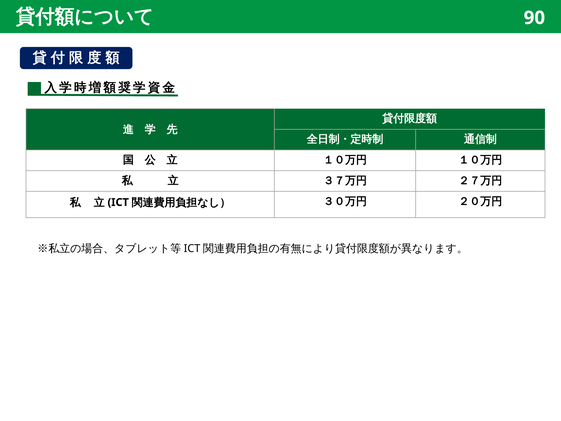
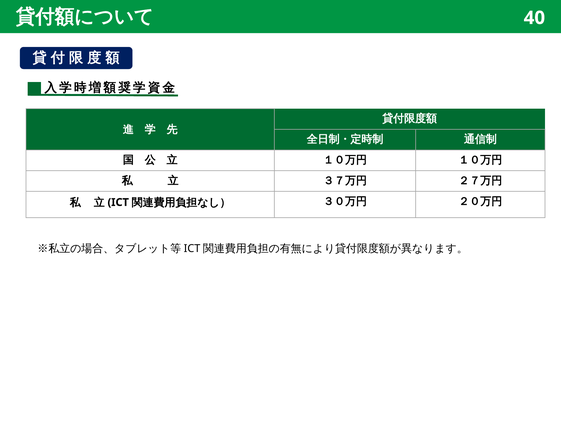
90: 90 -> 40 (534, 18)
